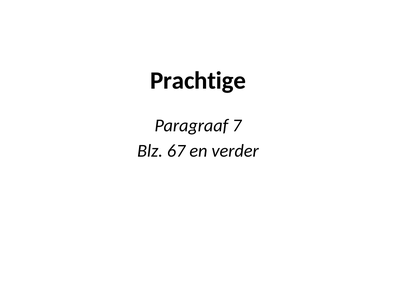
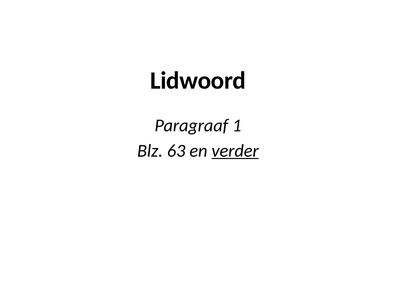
Prachtige: Prachtige -> Lidwoord (198, 81)
7: 7 -> 1 (237, 125)
67: 67 -> 63 (176, 151)
verder underline: none -> present (235, 151)
